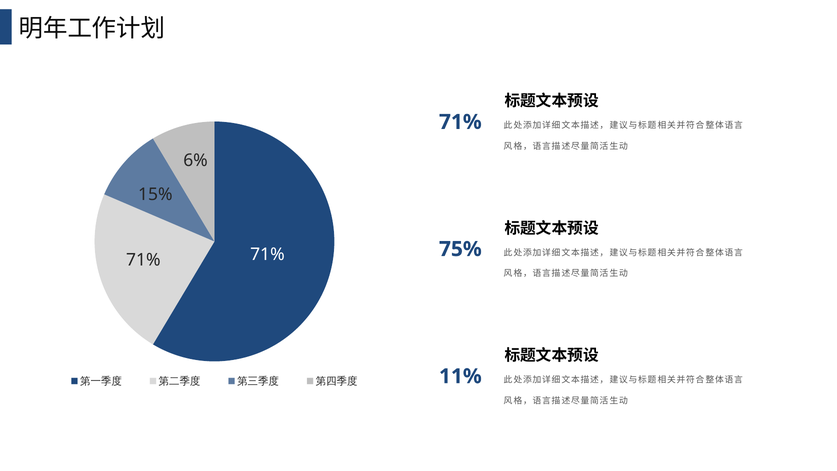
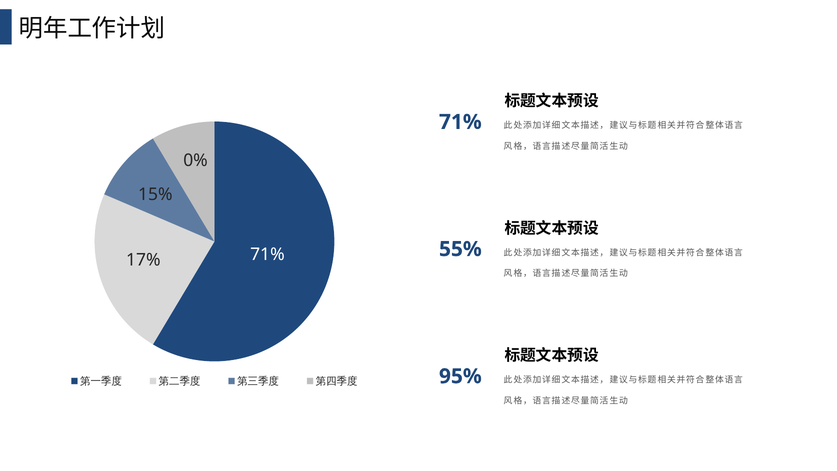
6%: 6% -> 0% (195, 160)
75%: 75% -> 55% (460, 249)
71%: 71% -> 17% (143, 260)
11%: 11% -> 95% (460, 376)
